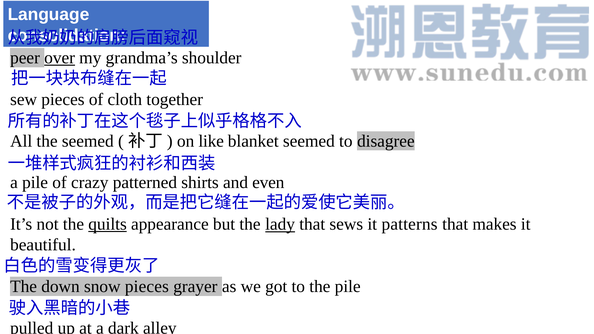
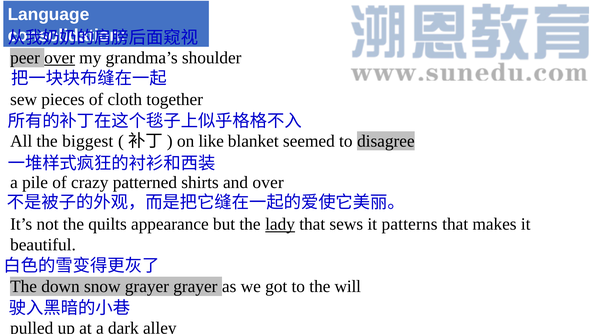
the seemed: seemed -> biggest (88, 141)
and even: even -> over (268, 183)
quilts underline: present -> none (108, 224)
snow pieces: pieces -> grayer (147, 287)
the pile: pile -> will (348, 287)
